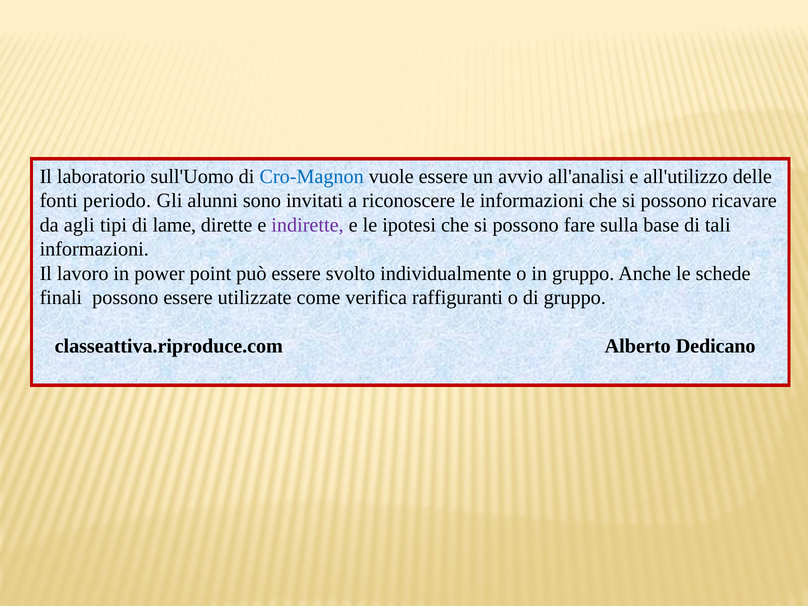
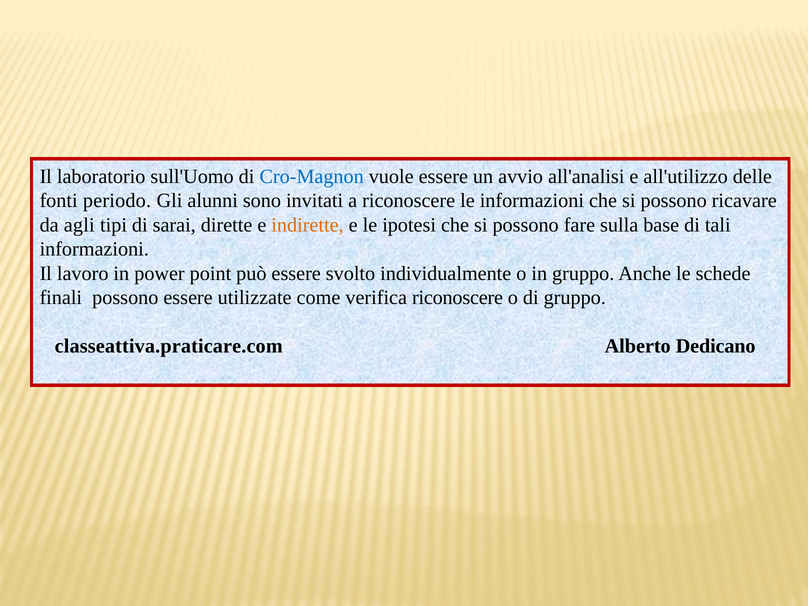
lame: lame -> sarai (174, 225)
indirette colour: purple -> orange (307, 225)
verifica raffiguranti: raffiguranti -> riconoscere (458, 298)
classeattiva.riproduce.com: classeattiva.riproduce.com -> classeattiva.praticare.com (169, 346)
